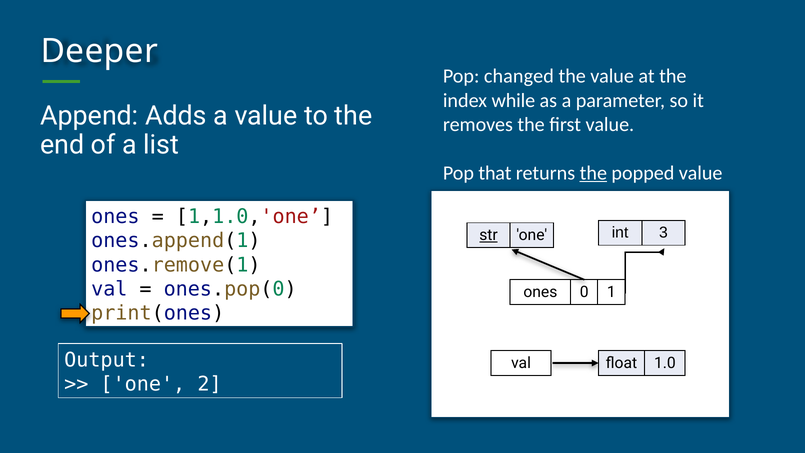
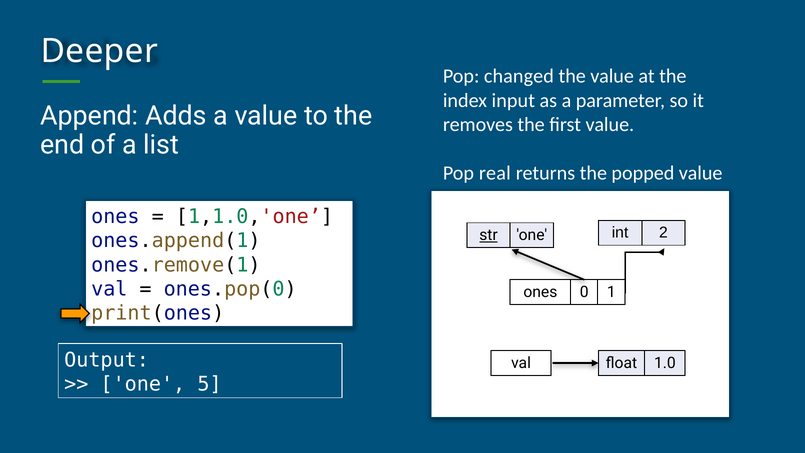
while: while -> input (513, 100)
that: that -> real (495, 173)
the underline: present -> none (593, 173)
3: 3 -> 2 (663, 232)
2: 2 -> 5 (210, 384)
